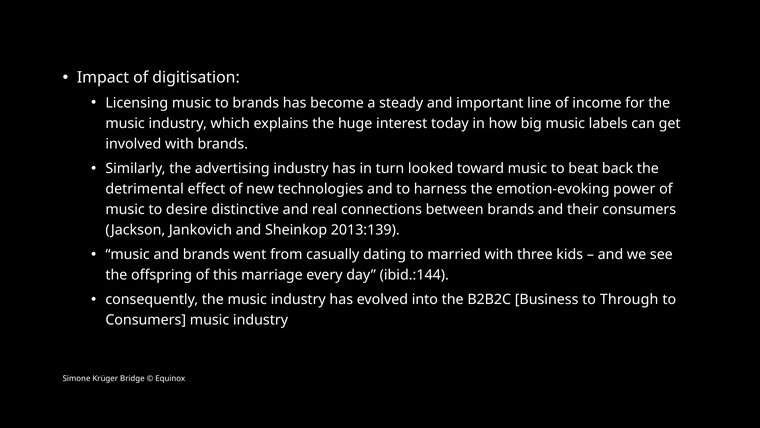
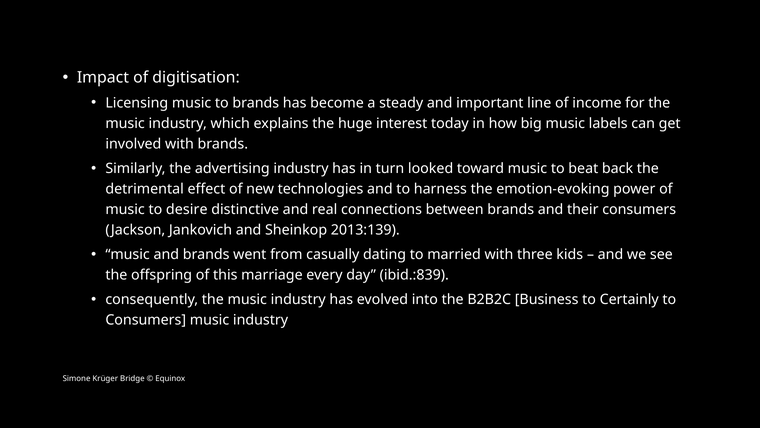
ibid.:144: ibid.:144 -> ibid.:839 (414, 275)
Through: Through -> Certainly (629, 299)
